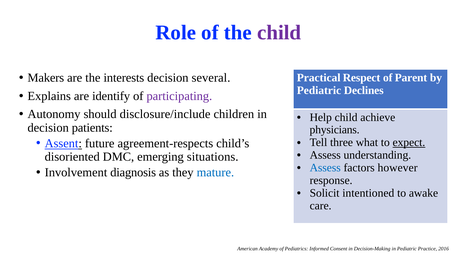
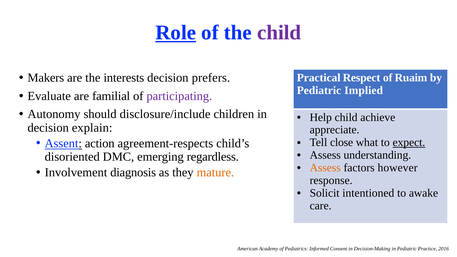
Role underline: none -> present (176, 33)
several: several -> prefers (211, 78)
Parent: Parent -> Ruaim (411, 78)
Declines: Declines -> Implied (364, 90)
Explains: Explains -> Evaluate (49, 96)
identify: identify -> familial (111, 96)
patients: patients -> explain (92, 128)
physicians: physicians -> appreciate (335, 130)
future: future -> action (100, 143)
three: three -> close (342, 143)
situations: situations -> regardless (213, 157)
Assess colour: blue -> orange (325, 168)
mature colour: blue -> orange (215, 173)
